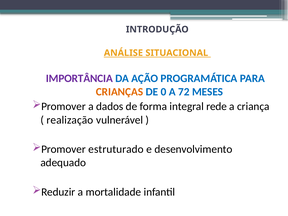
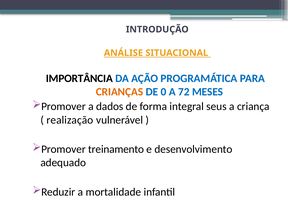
IMPORTÂNCIA colour: purple -> black (79, 78)
rede: rede -> seus (217, 106)
estruturado: estruturado -> treinamento (116, 149)
